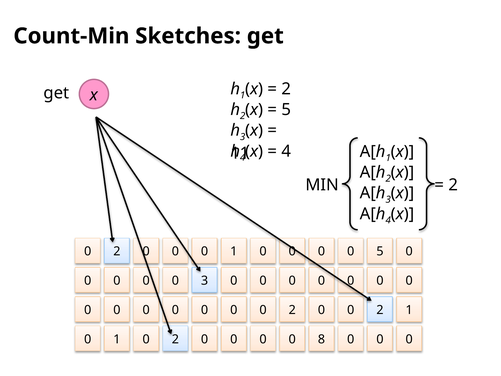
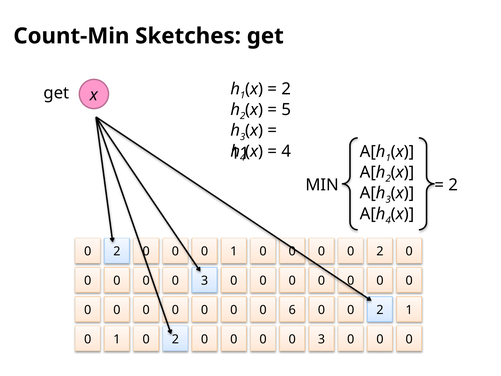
5: 5 -> 2 (380, 251)
0 0 0 2: 2 -> 6 (292, 310)
8: 8 -> 3 (321, 339)
